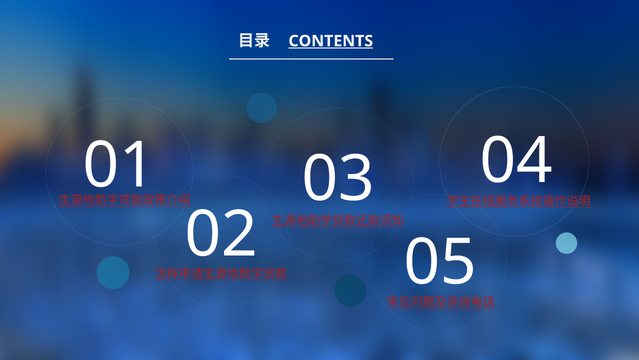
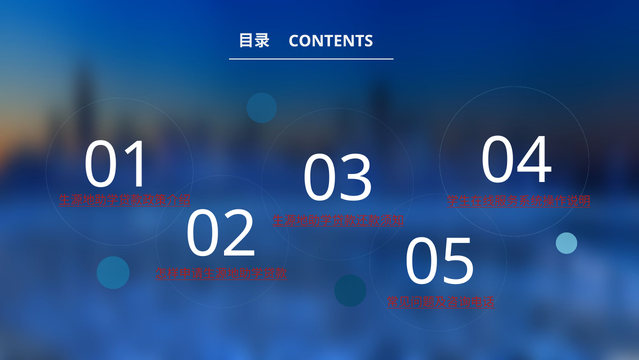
CONTENTS underline: present -> none (331, 41)
